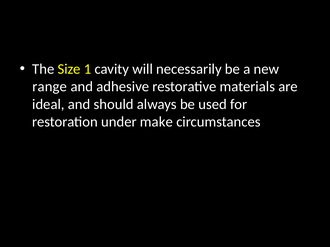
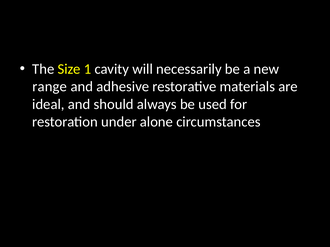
make: make -> alone (156, 122)
